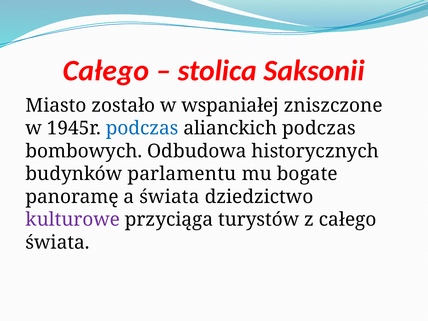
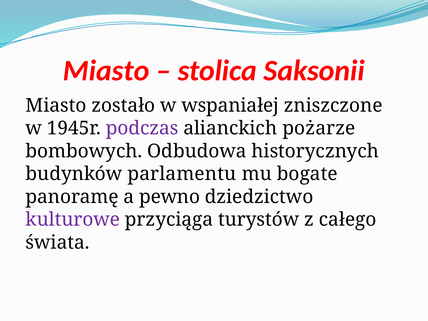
Całego: Całego -> Miasto (106, 71)
podczas colour: blue -> purple (142, 128)
alianckich podczas: podczas -> pożarze (319, 128)
a świata: świata -> pewno (170, 197)
